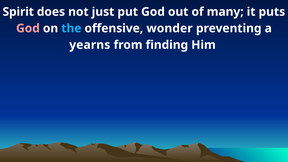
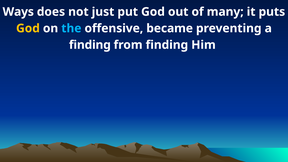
Spirit: Spirit -> Ways (18, 12)
God colour: pink -> yellow (28, 28)
wonder: wonder -> became (170, 28)
yearns: yearns -> finding (90, 45)
